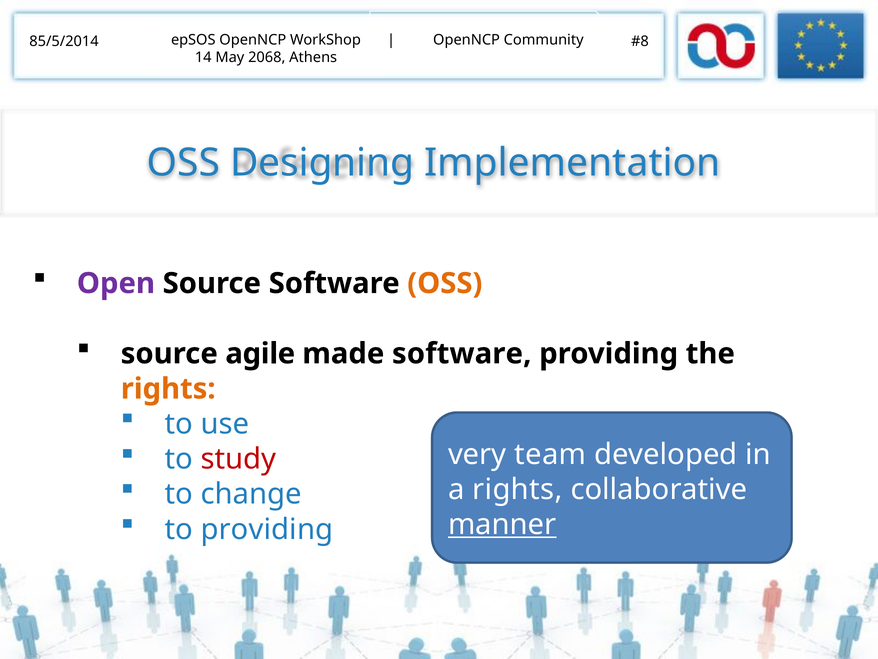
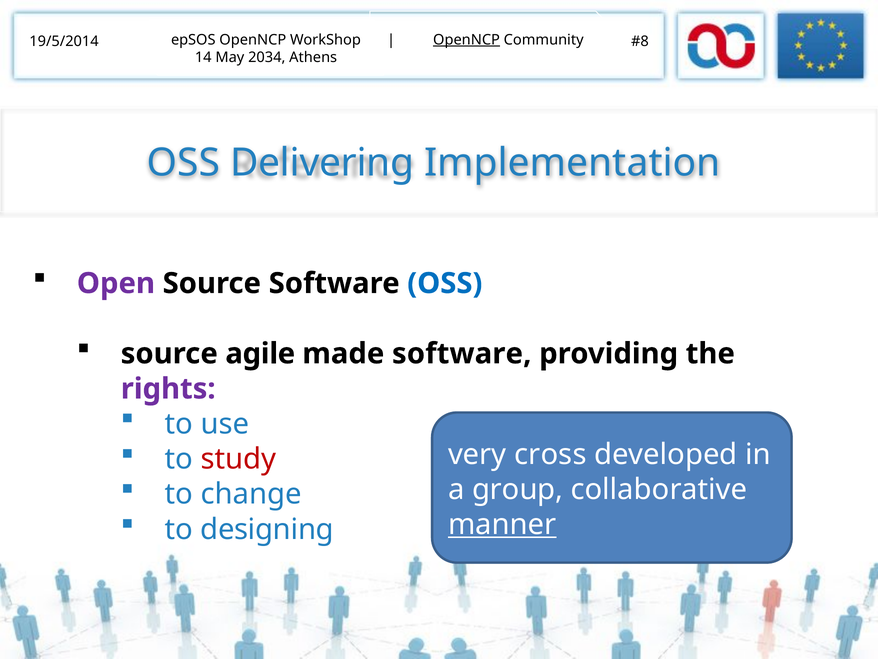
OpenNCP underline: none -> present (467, 40)
85/5/2014: 85/5/2014 -> 19/5/2014 (64, 42)
2068: 2068 -> 2034 (267, 57)
Designing: Designing -> Delivering (322, 163)
OSS colour: orange -> blue (445, 283)
rights colour: orange -> purple (168, 389)
team: team -> cross (550, 454)
a rights: rights -> group (518, 489)
to providing: providing -> designing (267, 529)
